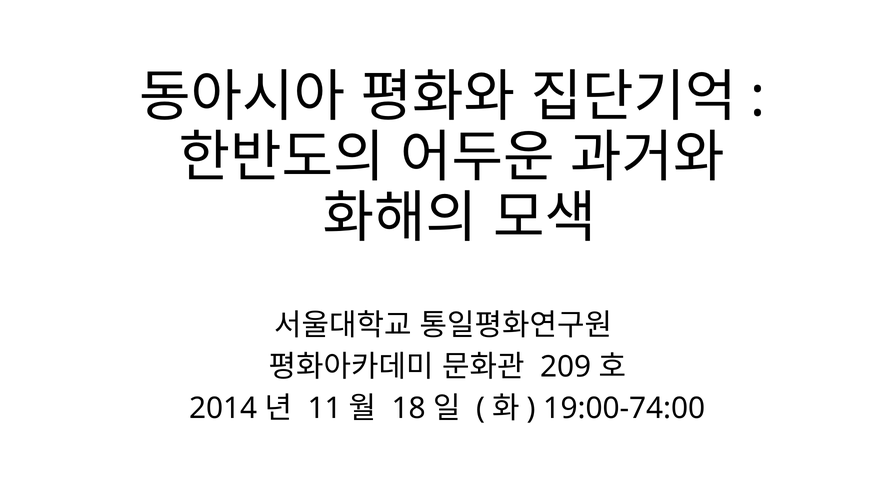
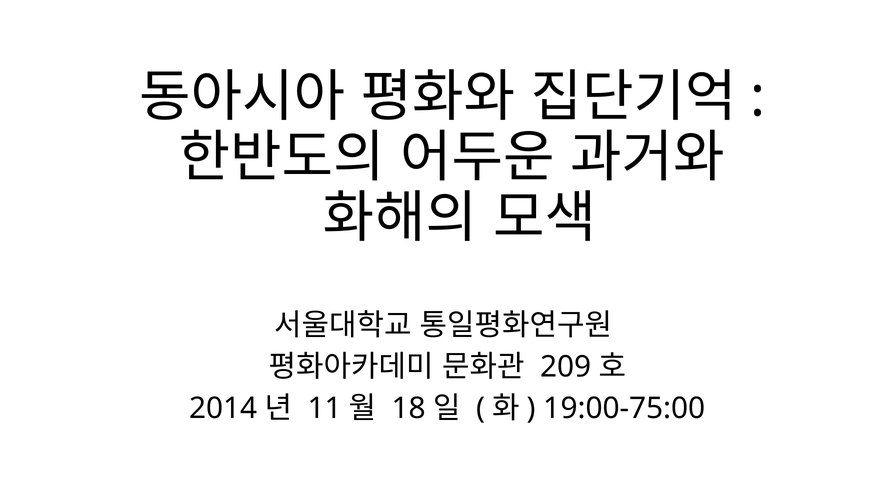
19:00-74:00: 19:00-74:00 -> 19:00-75:00 (624, 408)
